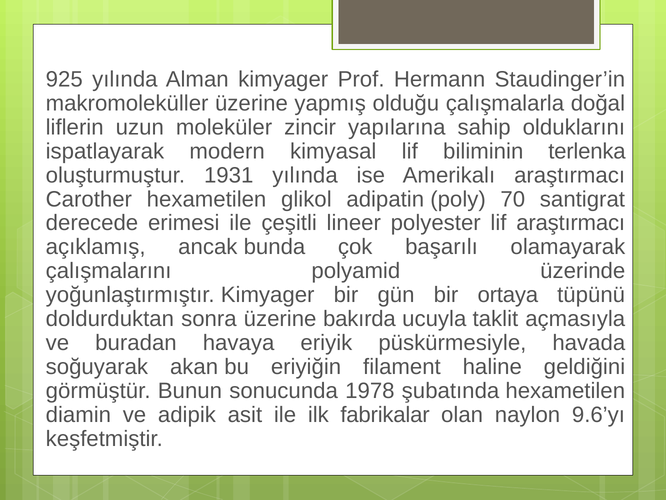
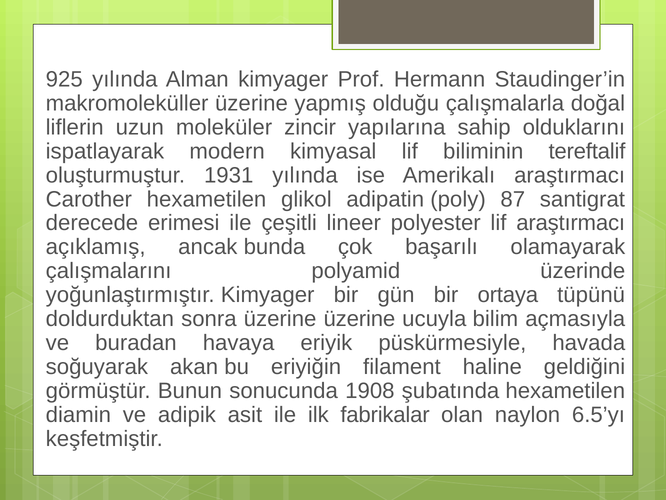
terlenka: terlenka -> tereftalif (587, 151)
70: 70 -> 87 (513, 199)
üzerine bakırda: bakırda -> üzerine (359, 319)
taklit: taklit -> bilim (495, 319)
1978: 1978 -> 1908 (370, 391)
9.6’yı: 9.6’yı -> 6.5’yı (598, 415)
